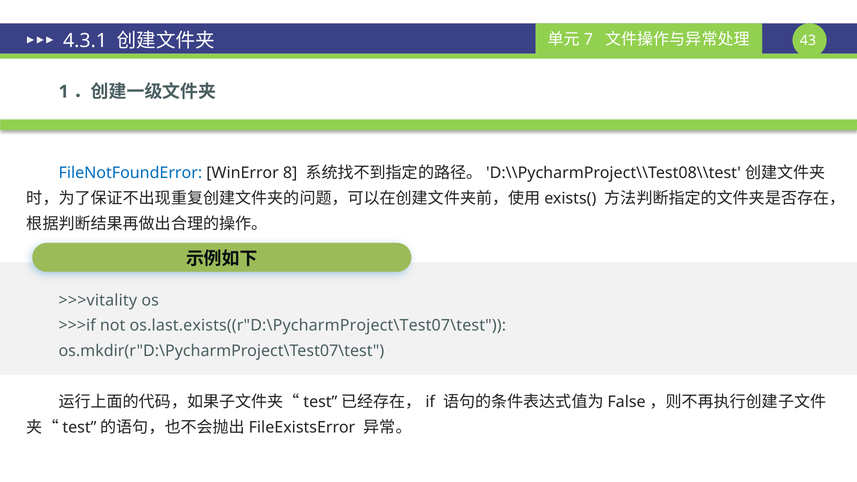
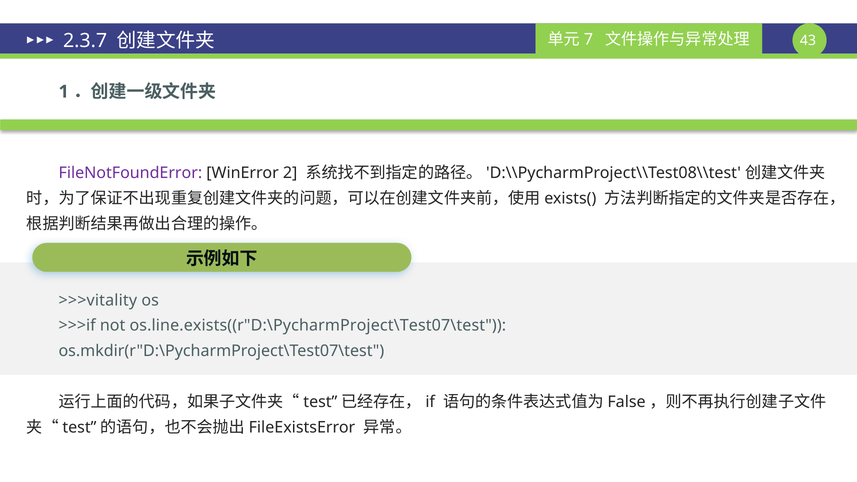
4.3.1: 4.3.1 -> 2.3.7 (85, 41)
FileNotFoundError colour: blue -> purple (130, 173)
8: 8 -> 2 (290, 173)
os.last.exists((r"D:\PycharmProject\Test07\test: os.last.exists((r"D:\PycharmProject\Test07\test -> os.line.exists((r"D:\PycharmProject\Test07\test (318, 326)
